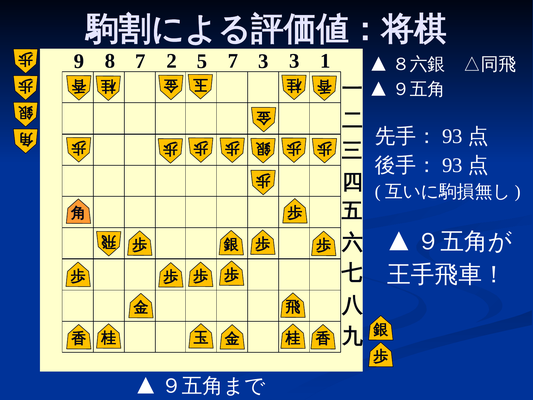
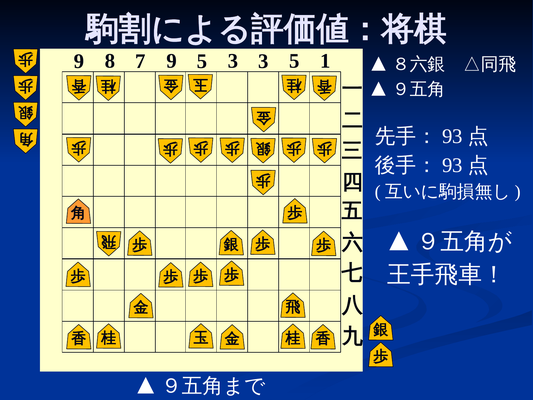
7 2: 2 -> 9 (172, 61)
5 7: 7 -> 3 (233, 61)
3 3: 3 -> 5 (295, 61)
